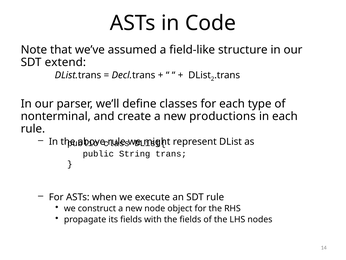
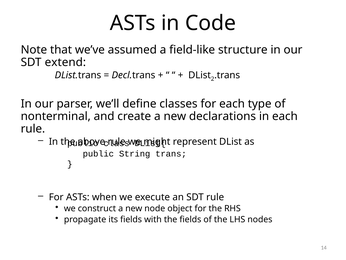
productions: productions -> declarations (223, 116)
